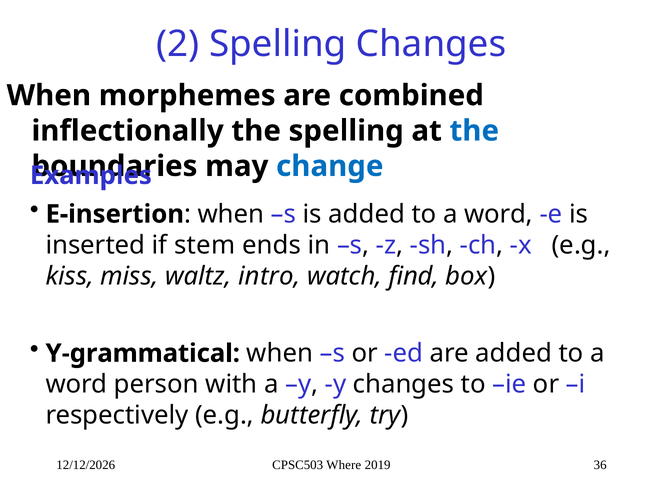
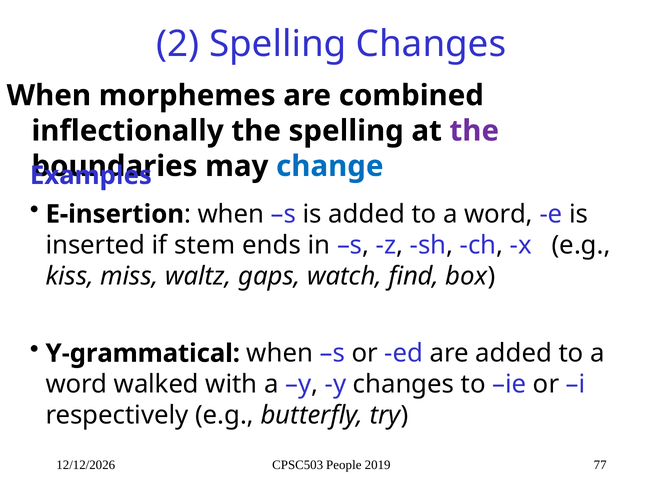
the colour: blue -> purple (474, 131)
intro: intro -> gaps (269, 276)
person: person -> walked (156, 384)
Where: Where -> People (344, 465)
36: 36 -> 77 (600, 465)
